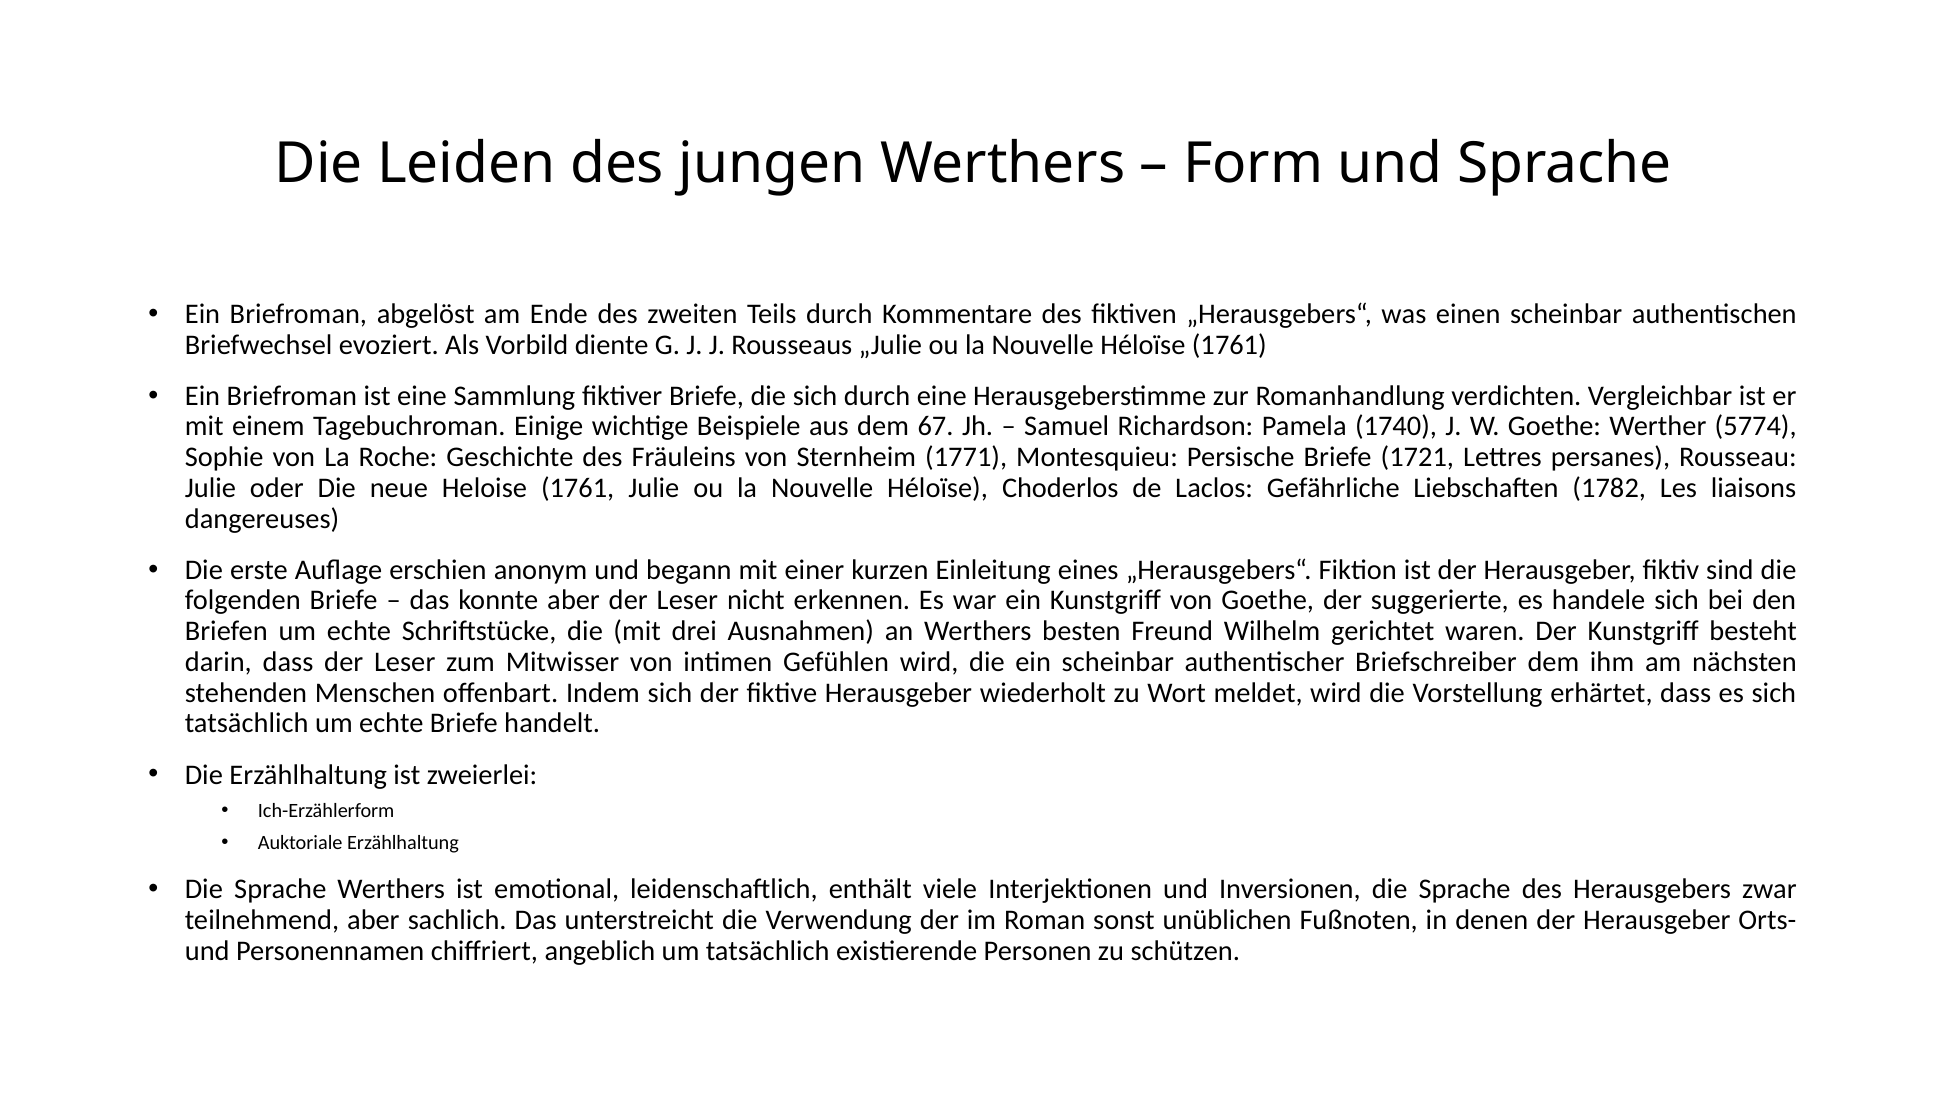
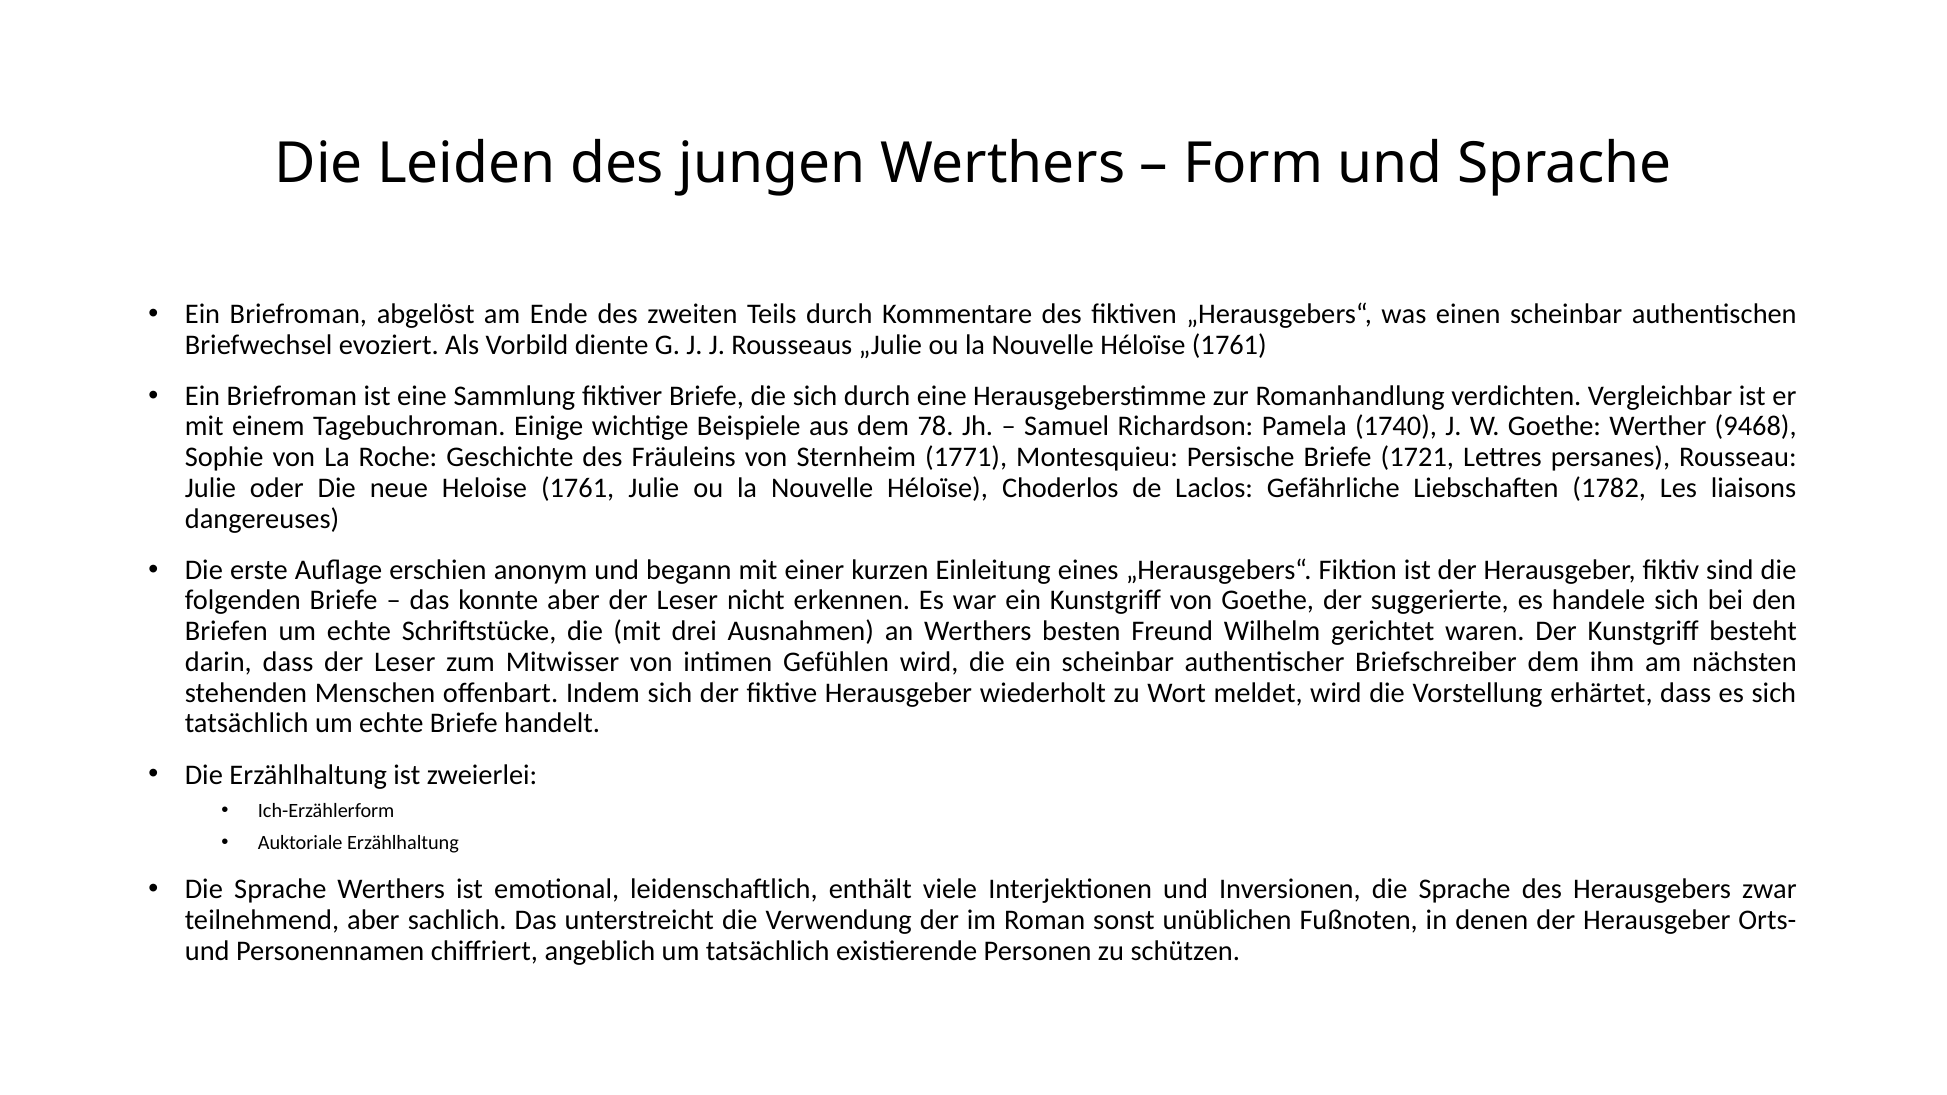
67: 67 -> 78 (936, 427)
5774: 5774 -> 9468 (1756, 427)
